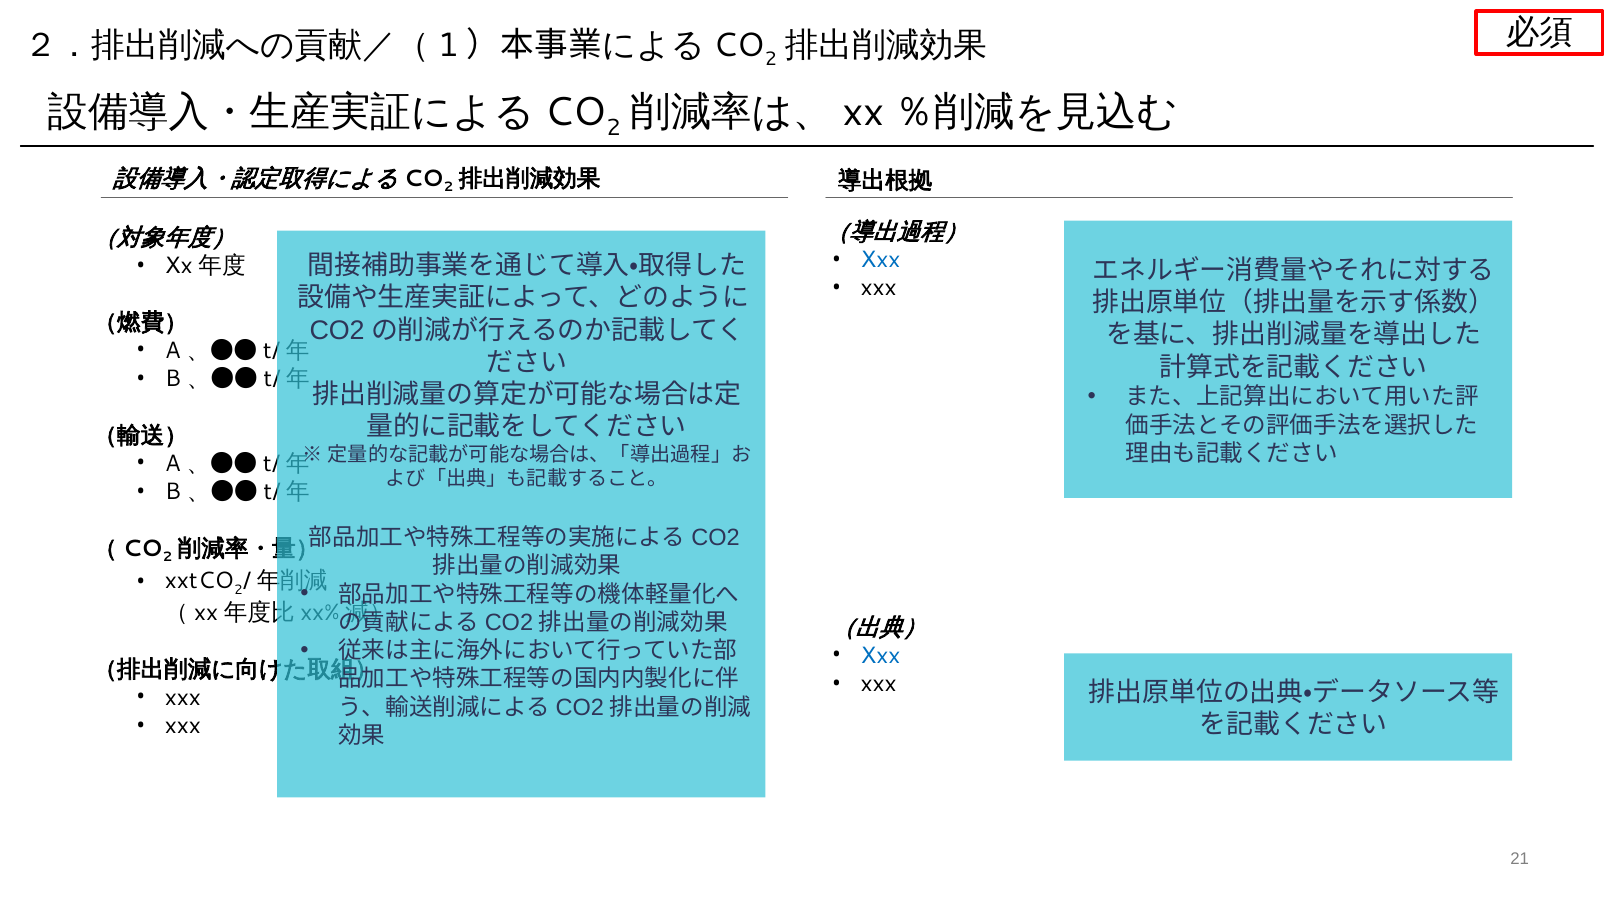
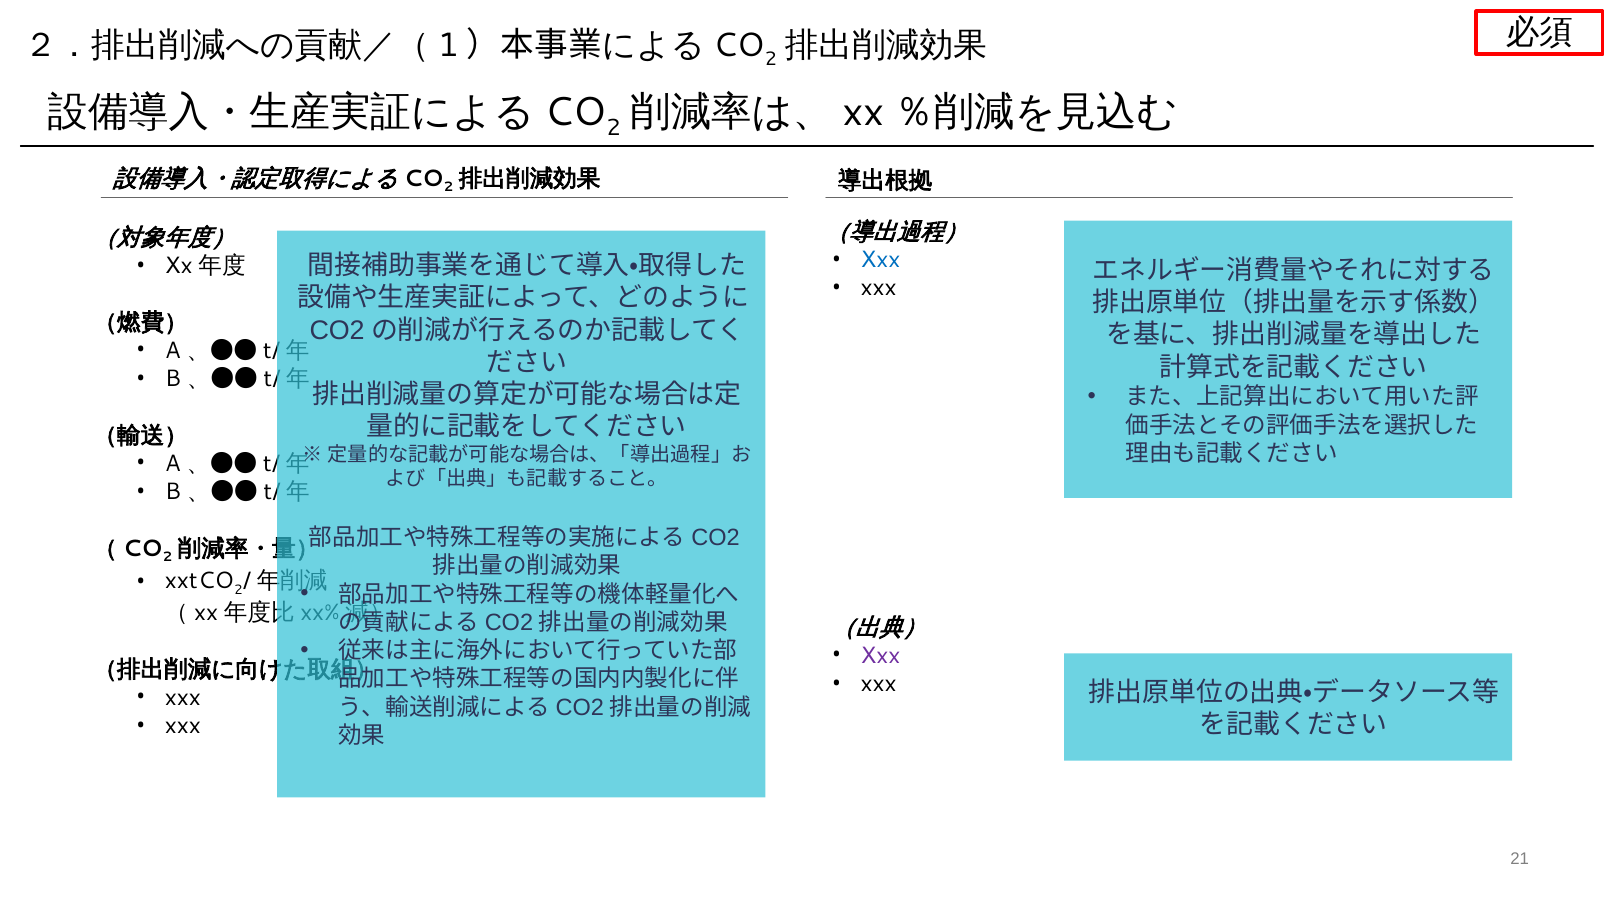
Xxx colour: blue -> purple (881, 655)
